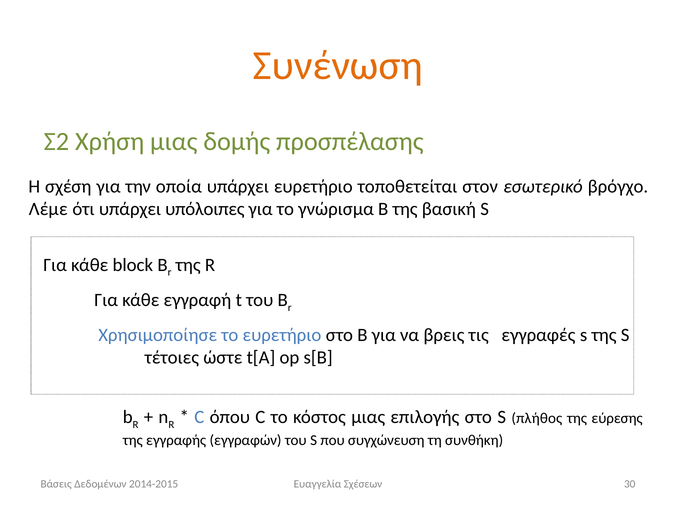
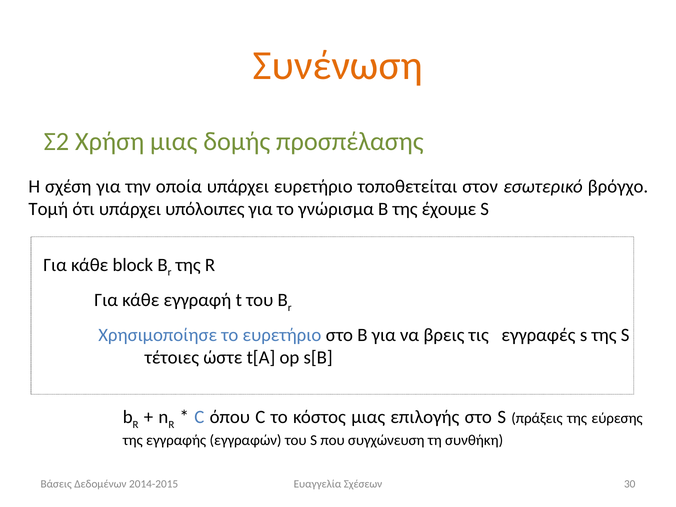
Λέμε: Λέμε -> Τομή (48, 209)
βασική: βασική -> έχουμε (449, 209)
πλήθος: πλήθος -> πράξεις (537, 419)
